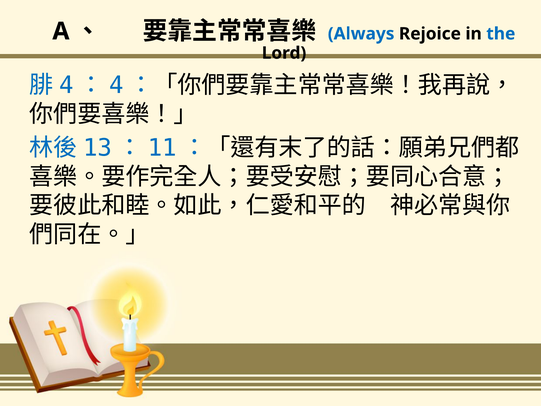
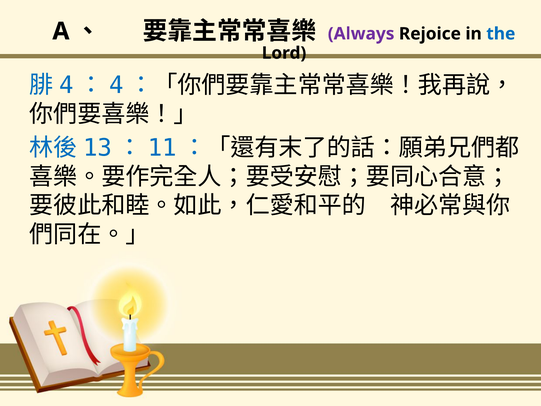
Always colour: blue -> purple (361, 34)
